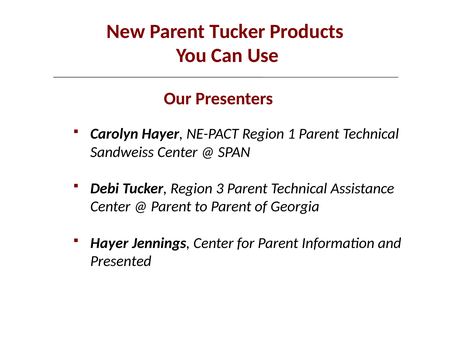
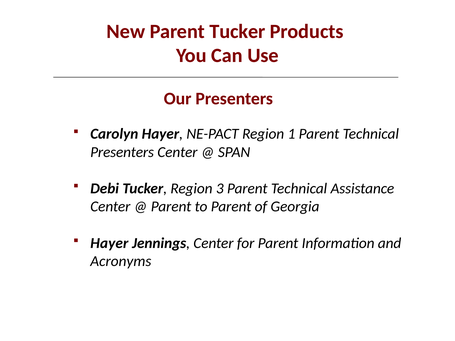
Sandweiss: Sandweiss -> Presenters (122, 152)
Presented: Presented -> Acronyms (121, 261)
